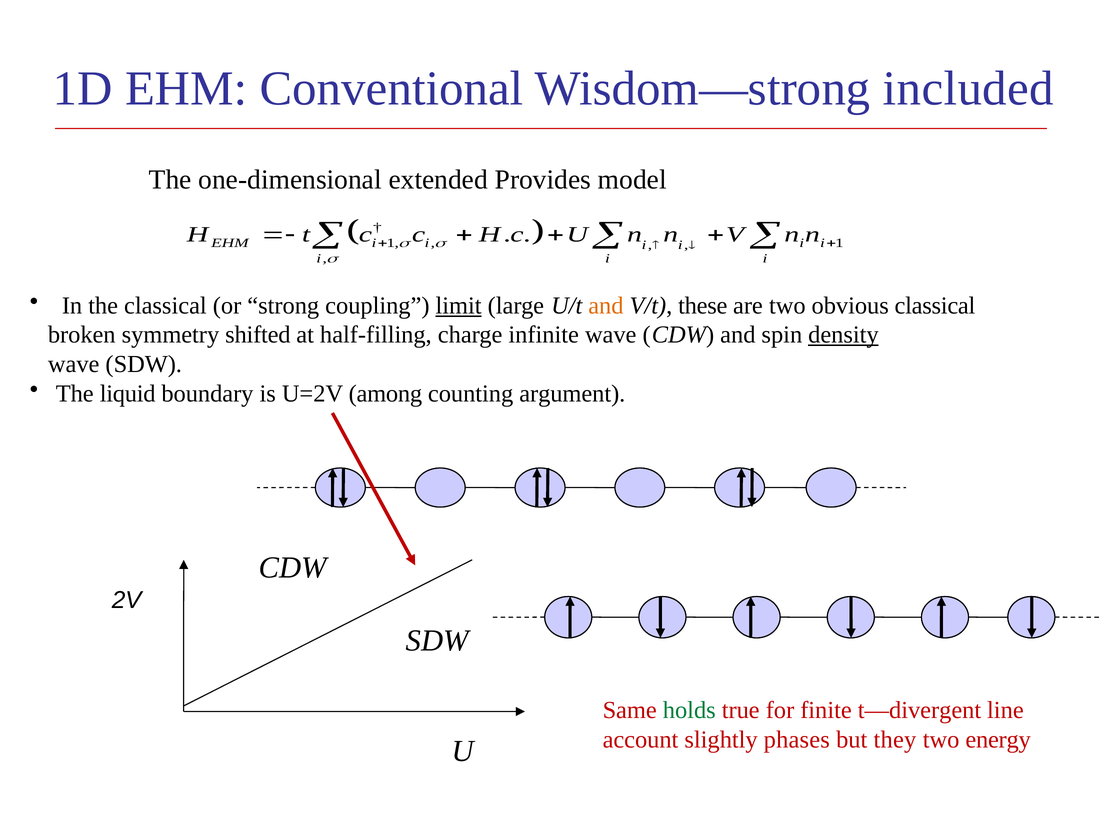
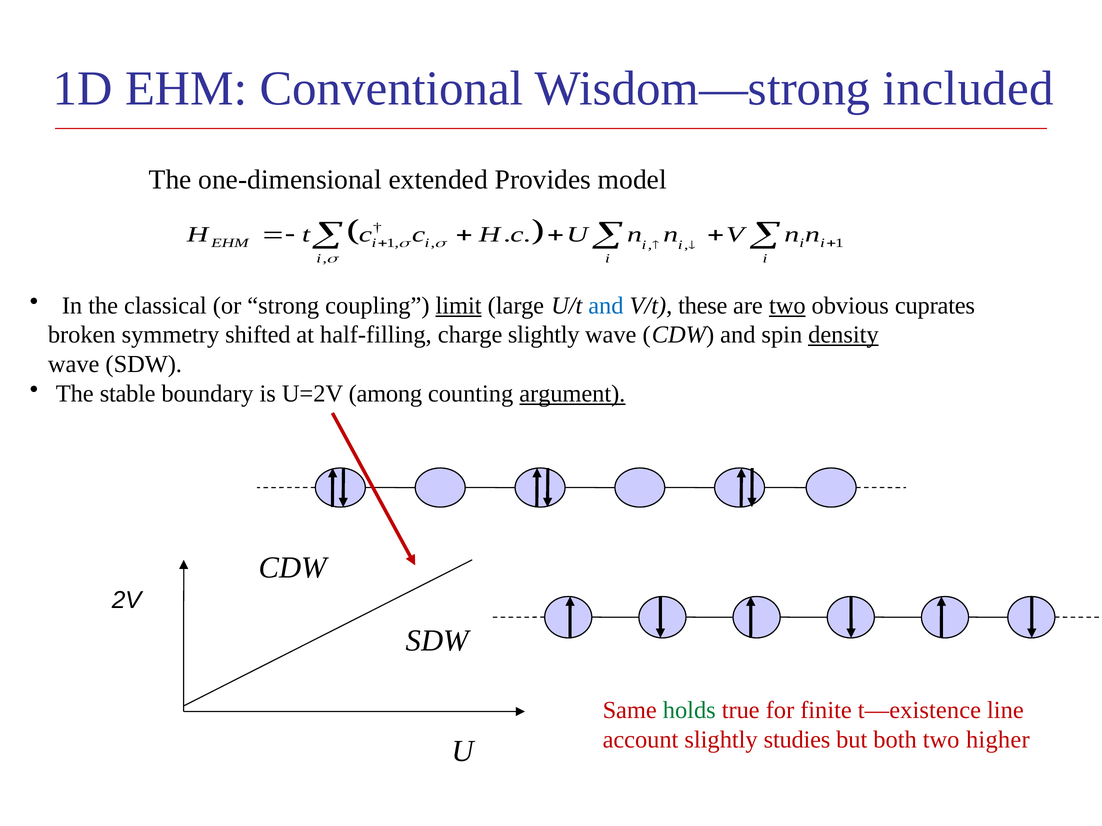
and colour: orange -> blue (606, 306)
two underline: none -> present (787, 306)
obvious classical: classical -> cuprates (935, 306)
charge infinite: infinite -> slightly (544, 335)
liquid: liquid -> stable (128, 394)
argument underline: none -> present (572, 394)
t—divergent: t—divergent -> t—existence (919, 711)
phases: phases -> studies (797, 740)
they: they -> both (895, 740)
energy: energy -> higher (998, 740)
